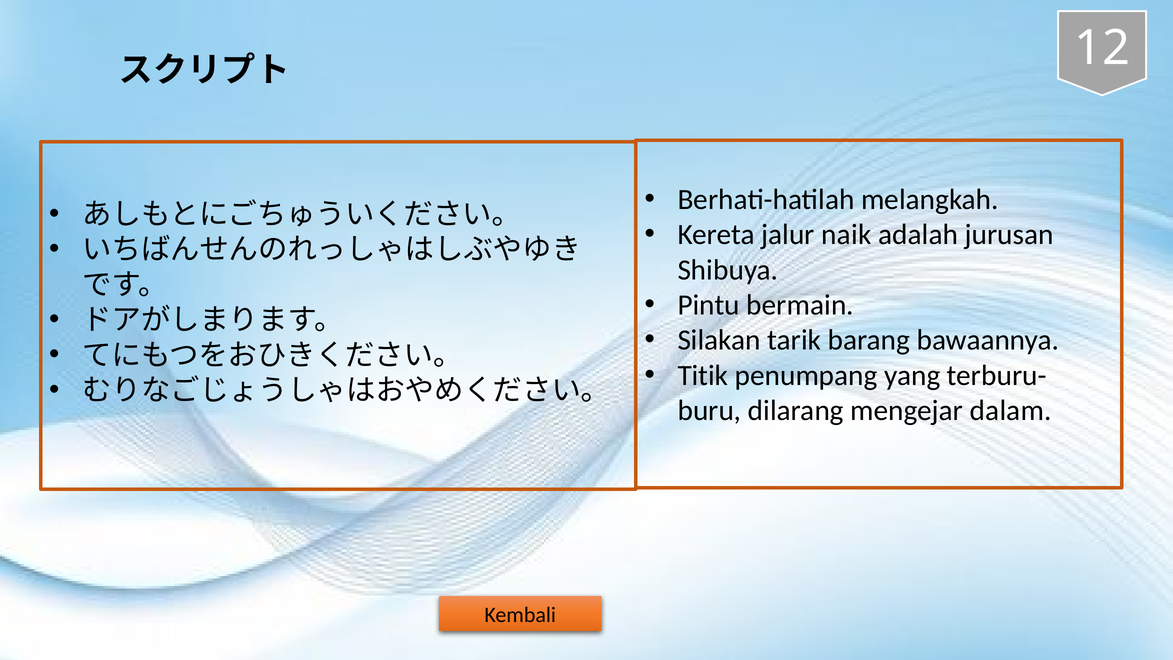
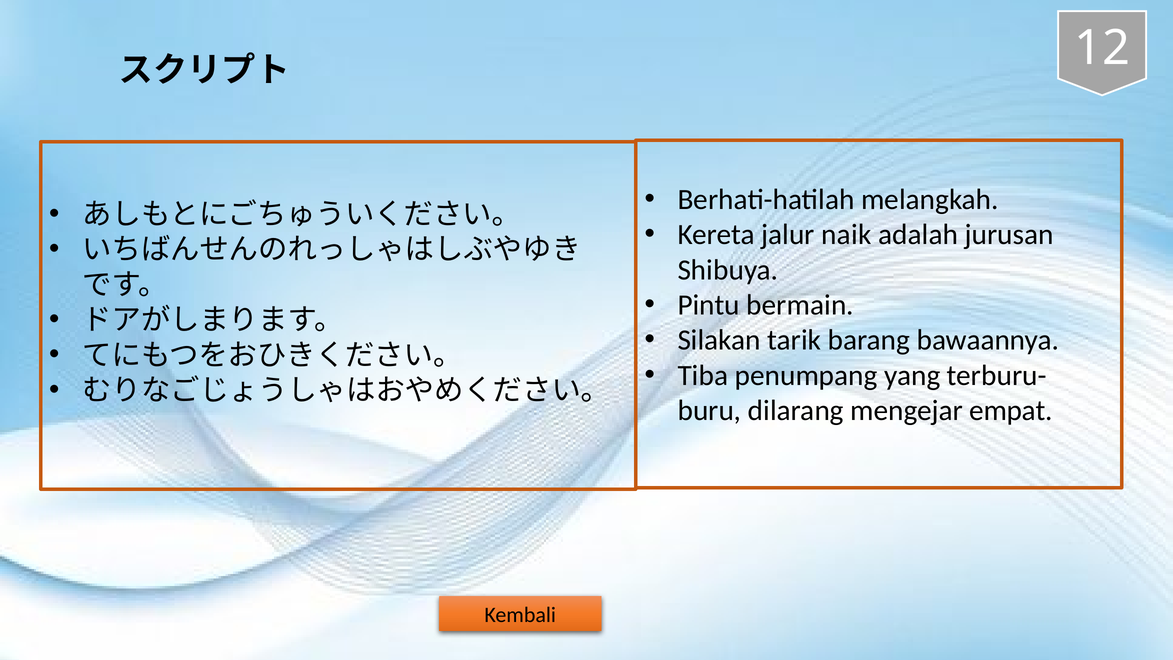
Titik: Titik -> Tiba (703, 375)
dalam: dalam -> empat (1011, 411)
